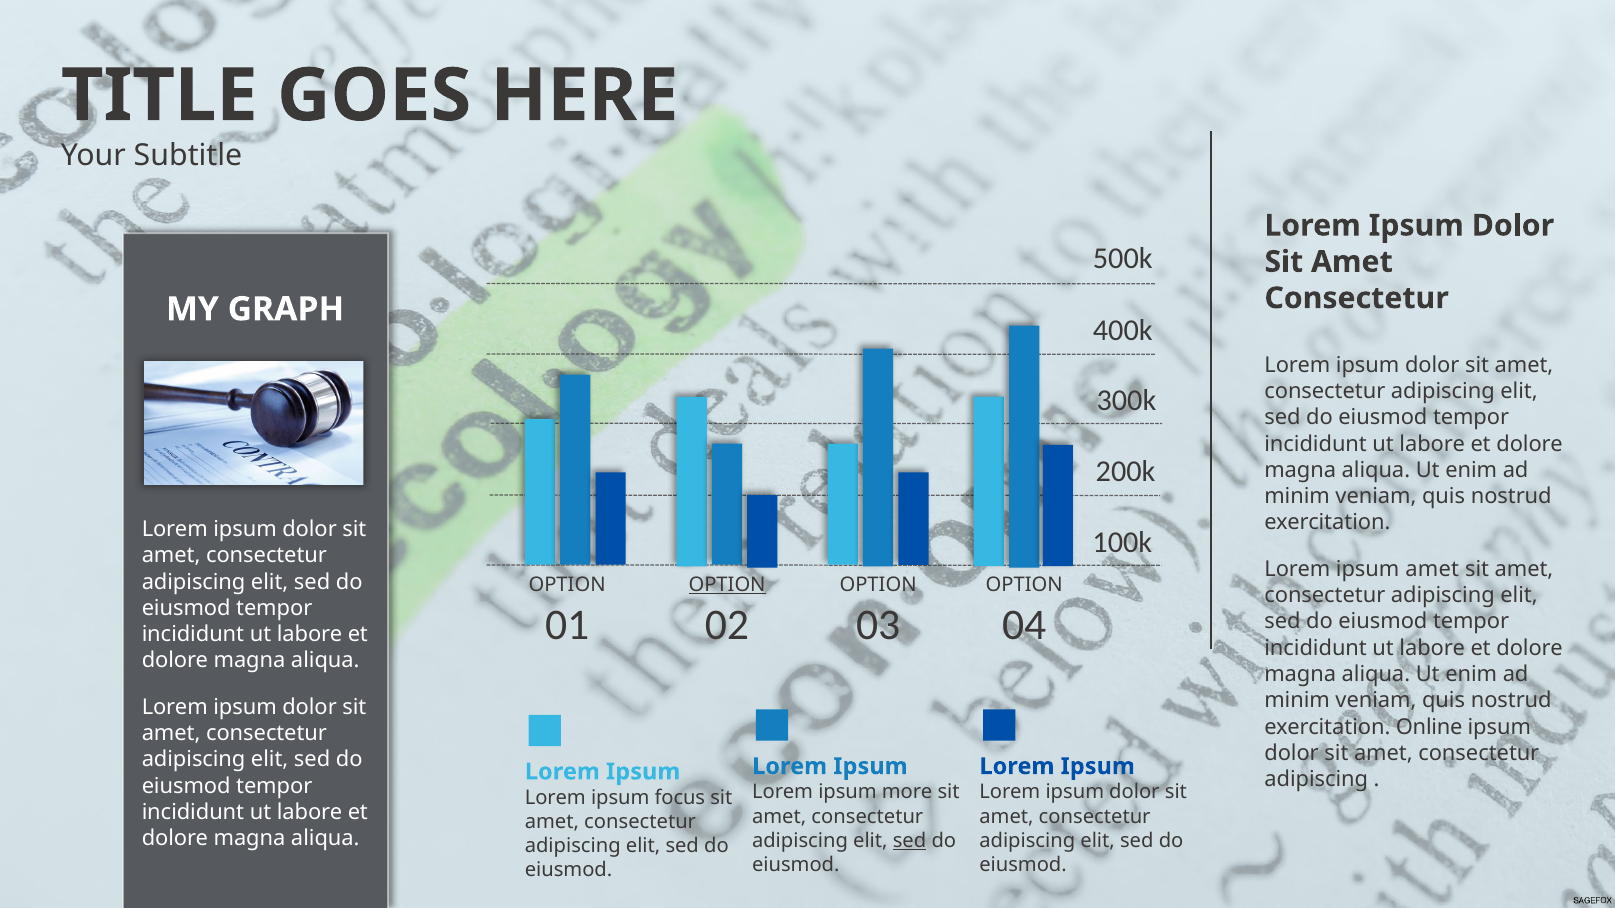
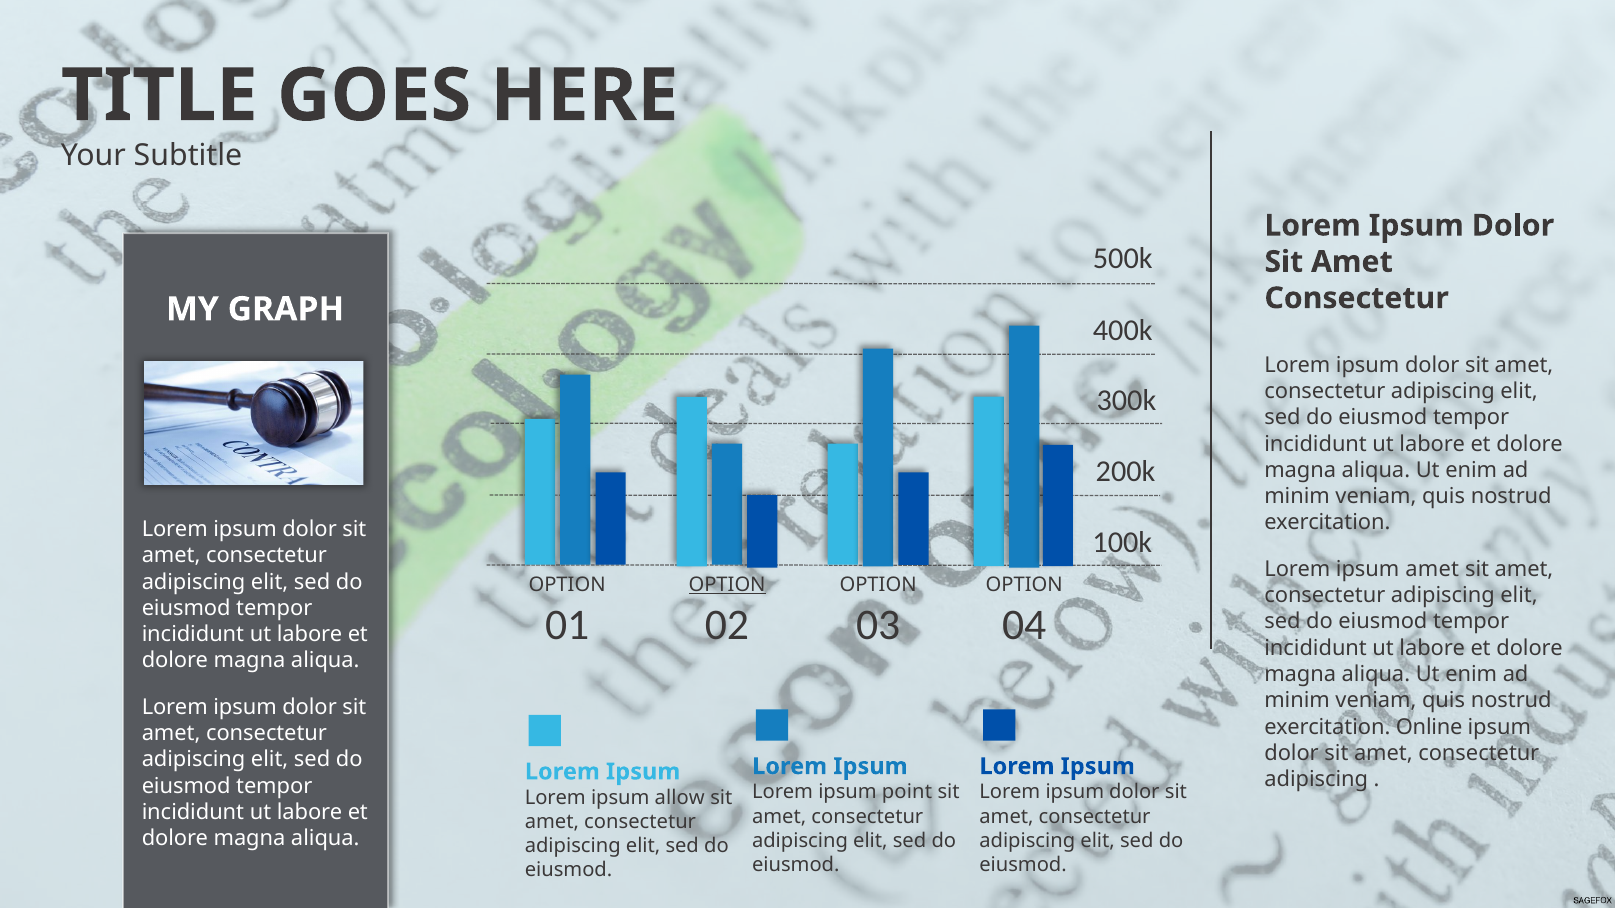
more: more -> point (907, 793)
focus: focus -> allow (680, 798)
sed underline: present -> none (909, 841)
